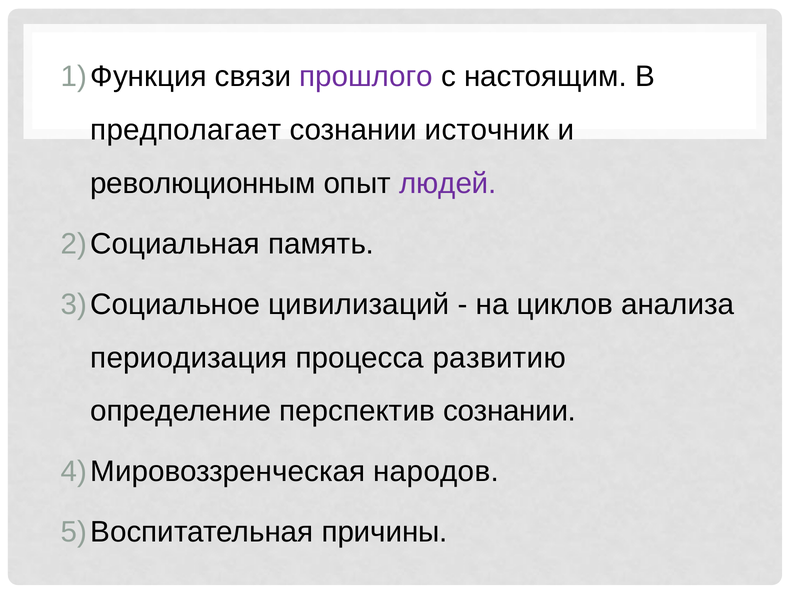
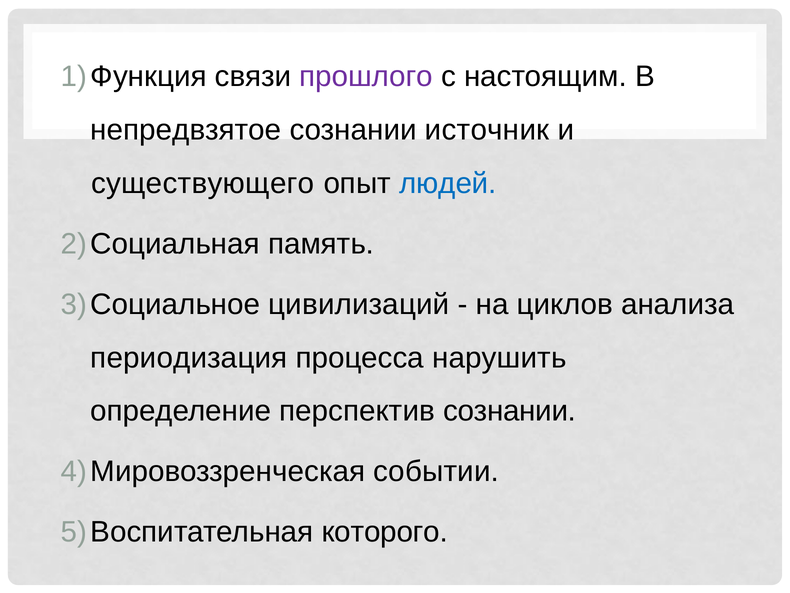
предполагает: предполагает -> непредвзятое (186, 130)
революционным: революционным -> существующего (203, 183)
людей colour: purple -> blue (448, 183)
развитию: развитию -> нарушить (499, 357)
народов: народов -> событии (436, 471)
причины: причины -> которого (385, 532)
